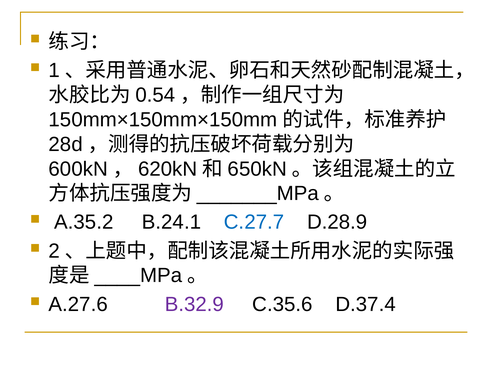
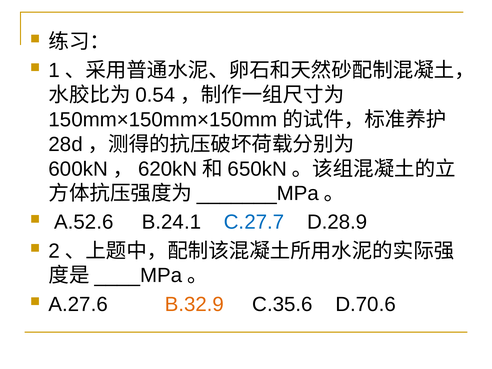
A.35.2: A.35.2 -> A.52.6 (84, 222)
B.32.9 colour: purple -> orange (194, 304)
D.37.4: D.37.4 -> D.70.6 (366, 304)
